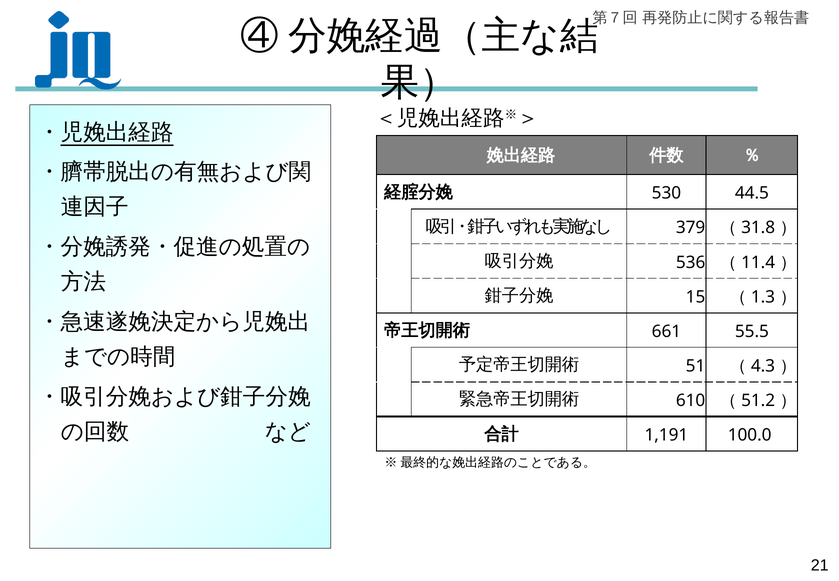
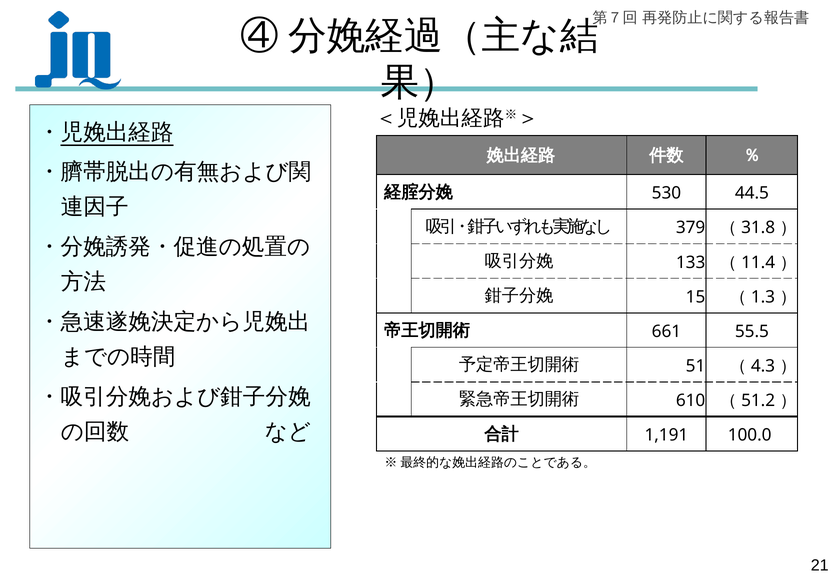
536: 536 -> 133 (691, 262)
